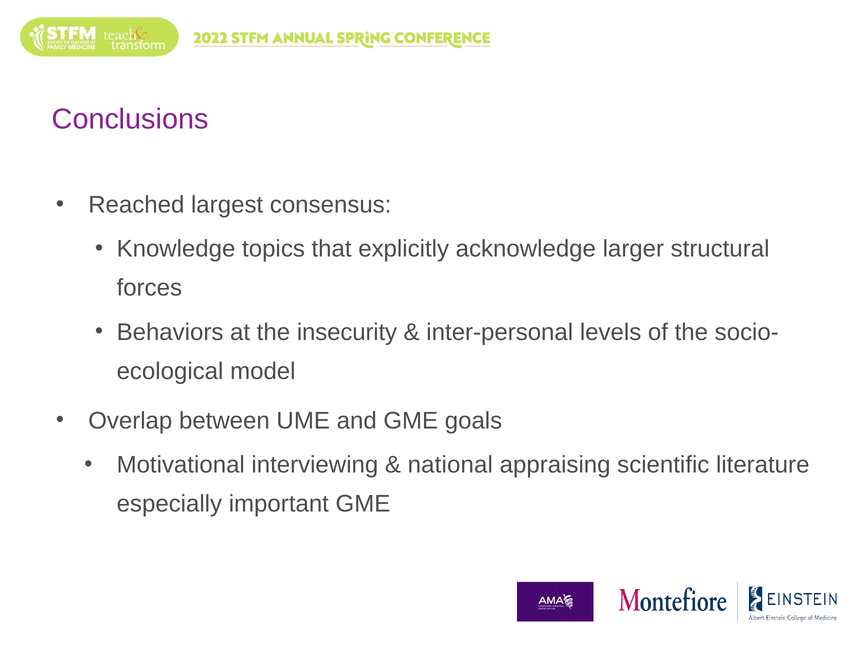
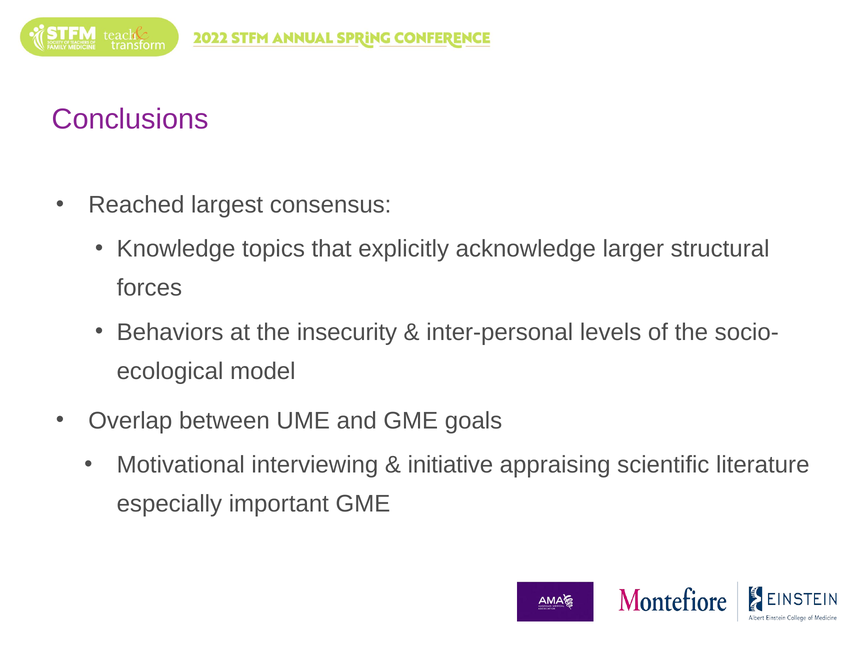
national: national -> initiative (450, 465)
